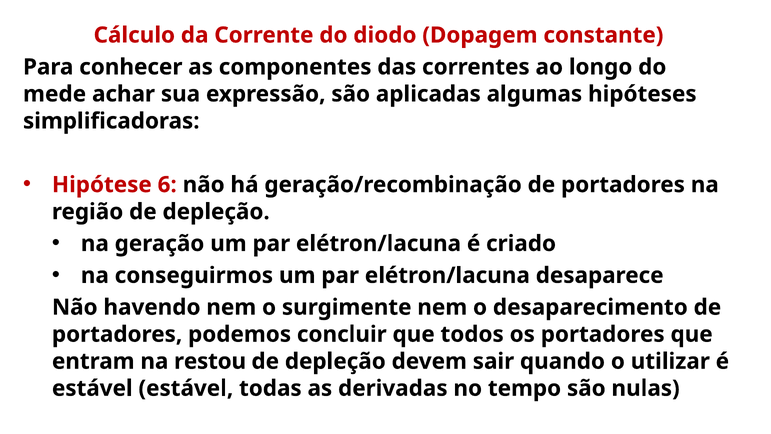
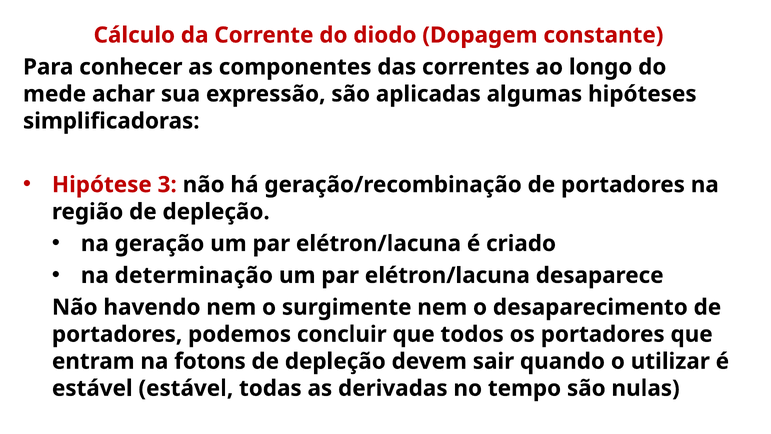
6: 6 -> 3 (167, 185)
conseguirmos: conseguirmos -> determinação (194, 275)
restou: restou -> fotons (210, 361)
